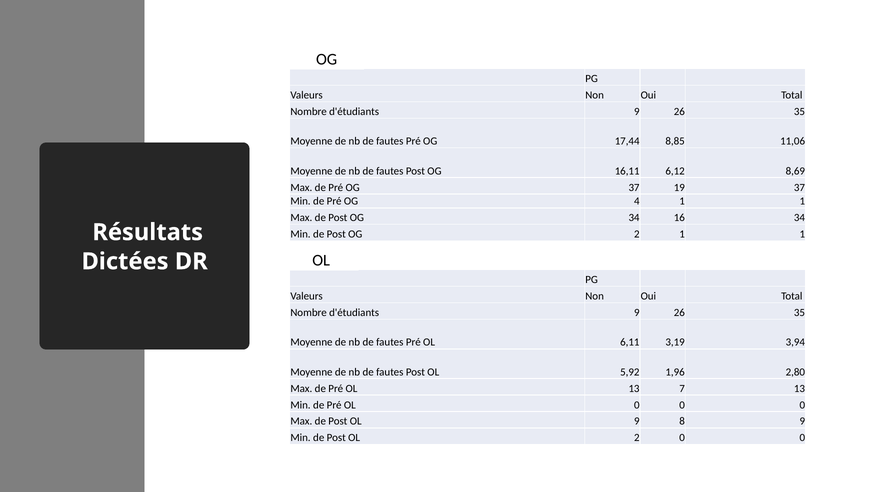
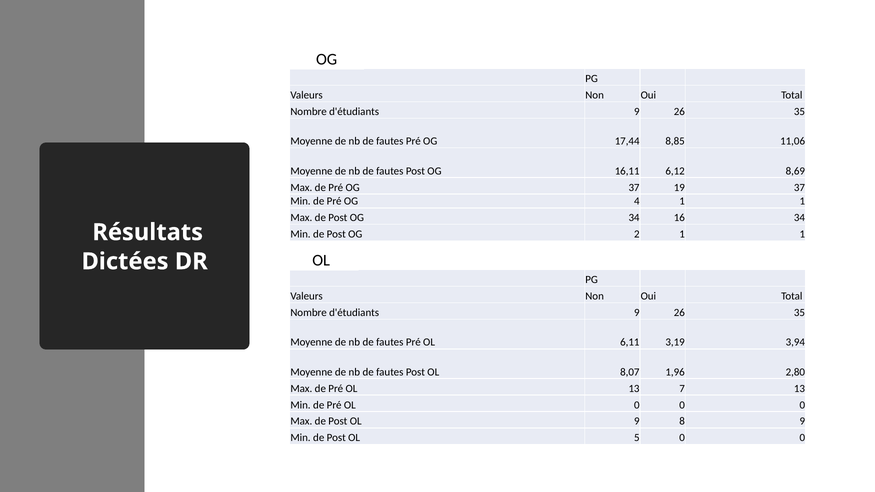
5,92: 5,92 -> 8,07 (630, 372)
OL 2: 2 -> 5 (637, 438)
